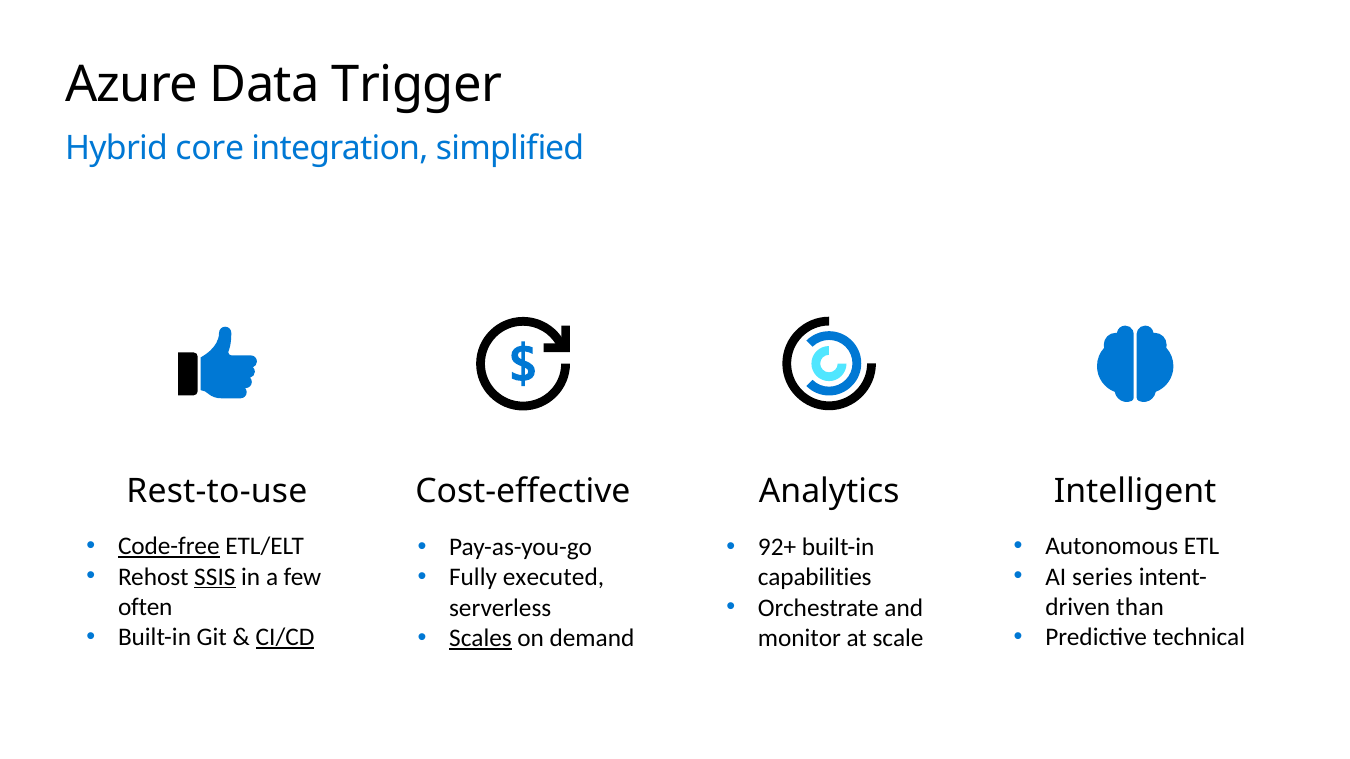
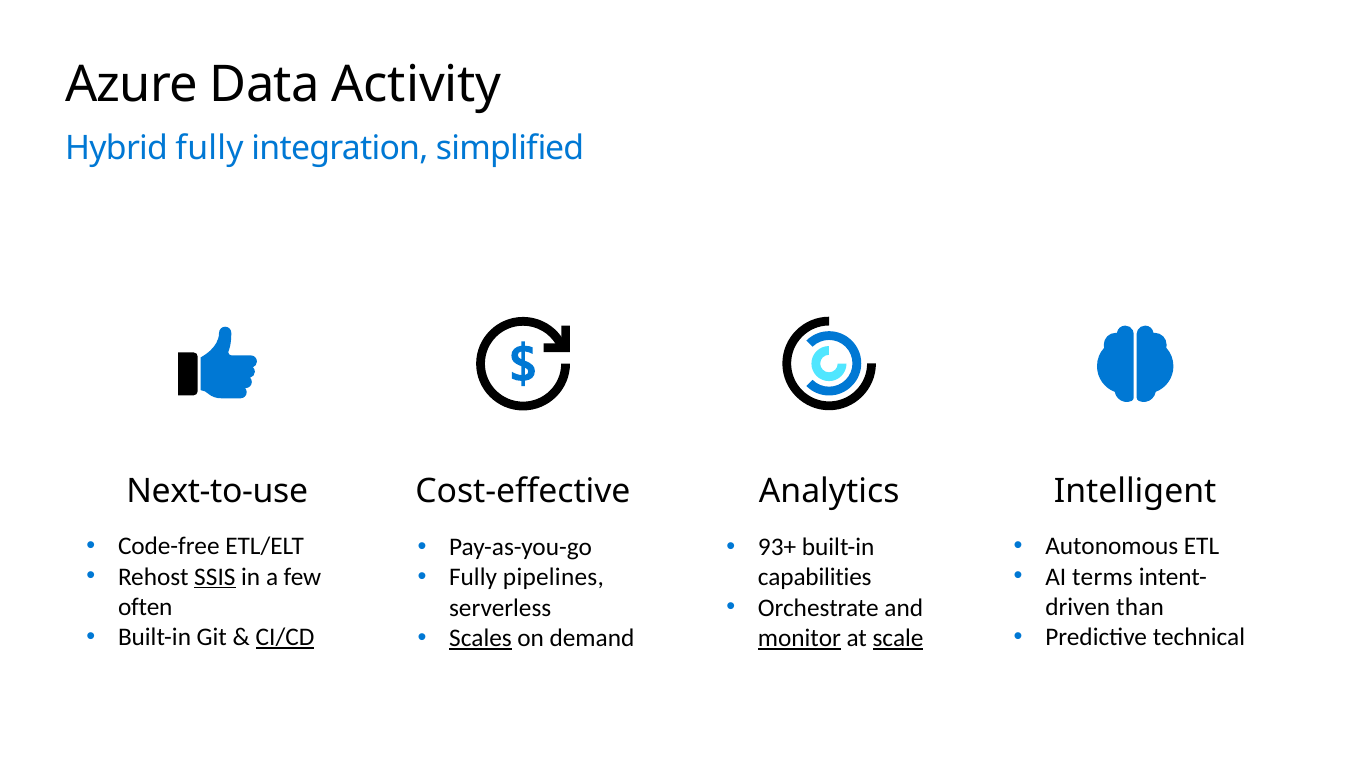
Trigger: Trigger -> Activity (417, 85)
Hybrid core: core -> fully (210, 148)
Rest-to-use: Rest-to-use -> Next-to-use (217, 492)
Code-free underline: present -> none (169, 547)
92+: 92+ -> 93+ (777, 547)
series: series -> terms (1102, 577)
executed: executed -> pipelines (553, 578)
monitor underline: none -> present (799, 639)
scale underline: none -> present (898, 639)
